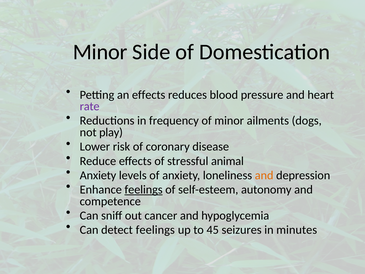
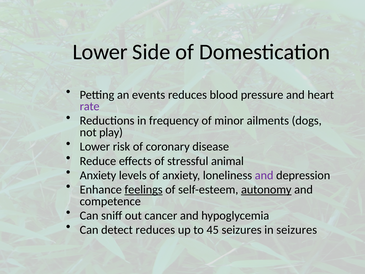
Minor: Minor -> Lower (100, 52)
an effects: effects -> events (149, 95)
and colour: orange -> purple (264, 175)
autonomy underline: none -> present (266, 189)
detect feelings: feelings -> reduces (155, 230)
in minutes: minutes -> seizures (297, 230)
